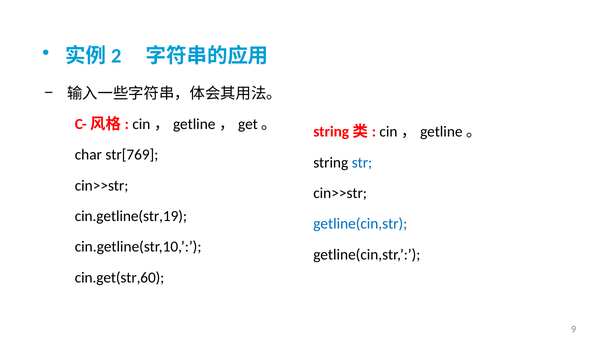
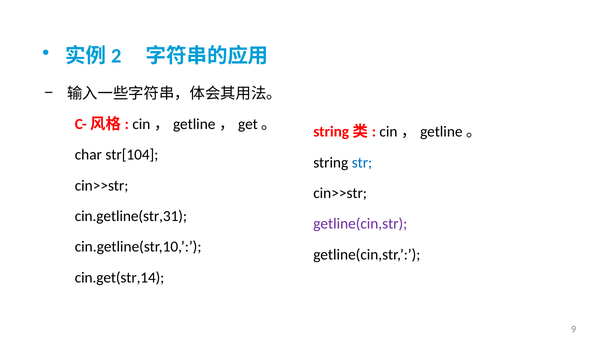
str[769: str[769 -> str[104 (132, 155)
cin.getline(str,19: cin.getline(str,19 -> cin.getline(str,31 (131, 216)
getline(cin,str colour: blue -> purple (360, 224)
cin.get(str,60: cin.get(str,60 -> cin.get(str,14 (120, 277)
